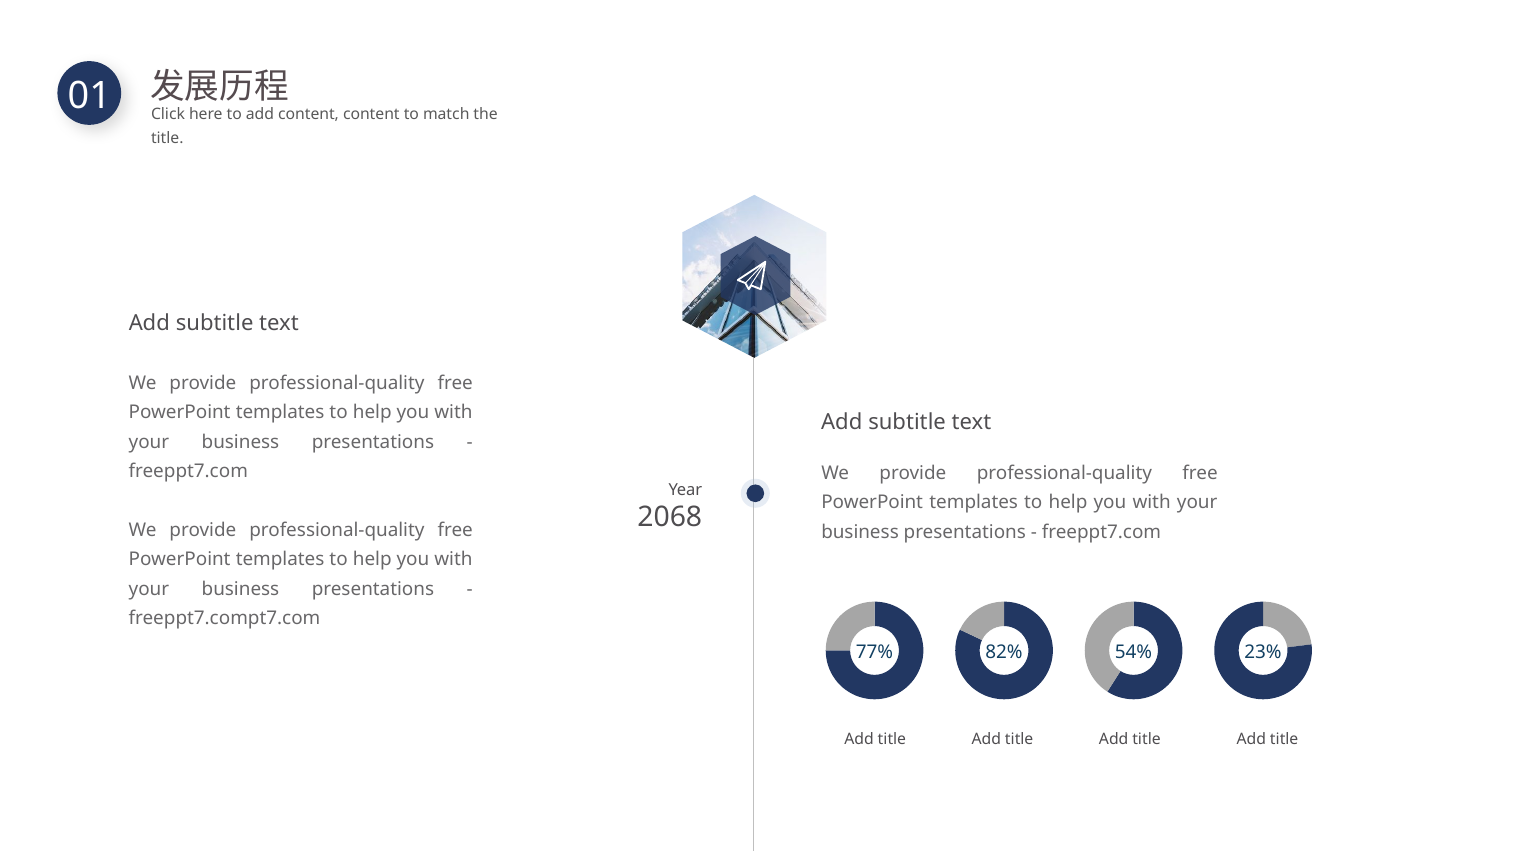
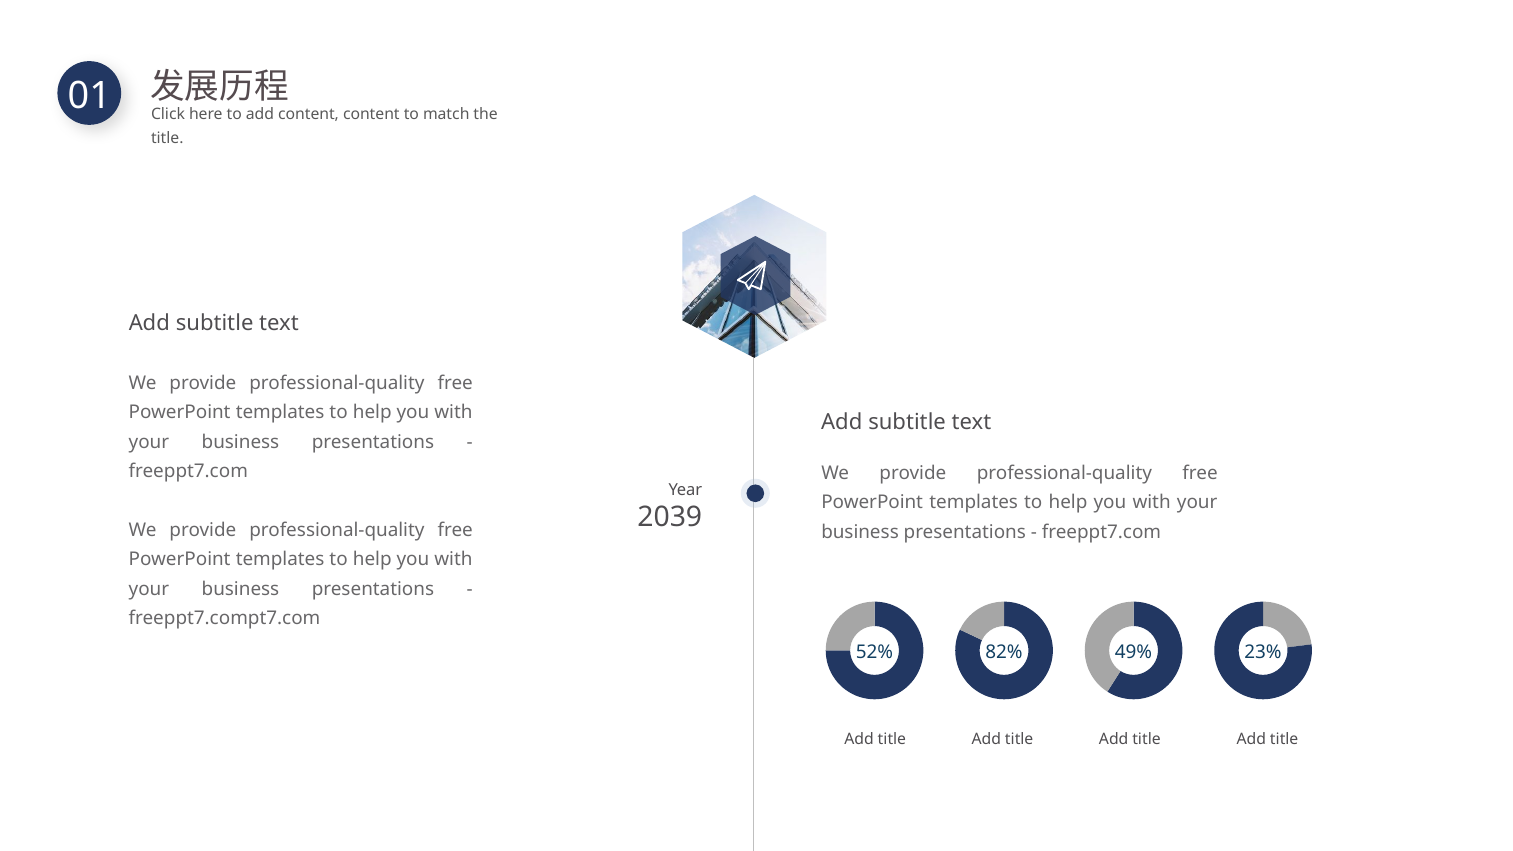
2068: 2068 -> 2039 (670, 517)
77%: 77% -> 52% (875, 652)
54%: 54% -> 49% (1134, 652)
